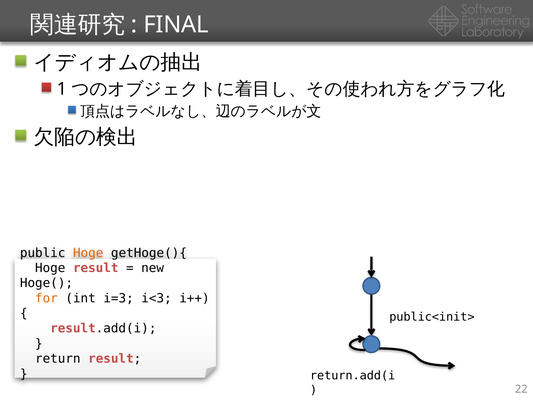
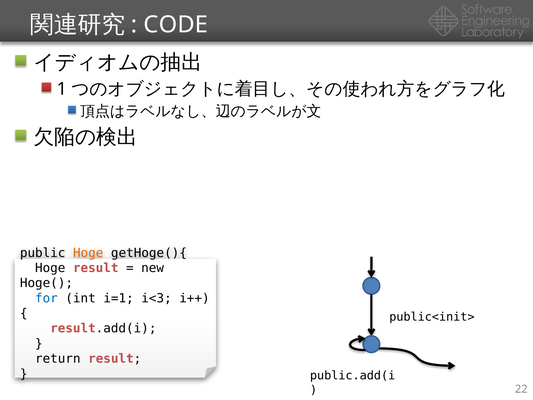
FINAL: FINAL -> CODE (176, 25)
for colour: orange -> blue (46, 298)
i=3: i=3 -> i=1 (119, 298)
return.add(i: return.add(i -> public.add(i (353, 375)
